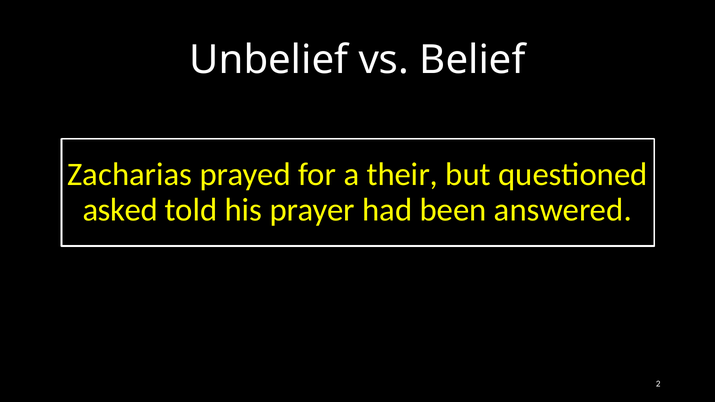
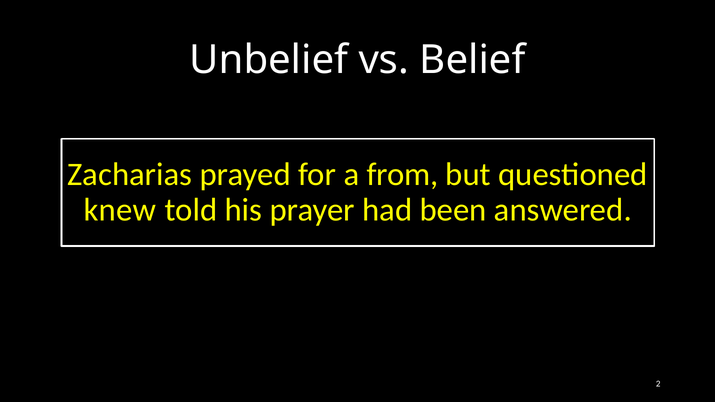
their: their -> from (402, 175)
asked: asked -> knew (120, 210)
